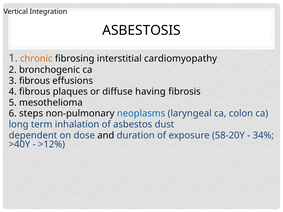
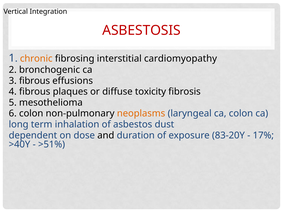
ASBESTOSIS colour: black -> red (141, 30)
having: having -> toxicity (151, 92)
6 steps: steps -> colon (31, 114)
neoplasms colour: blue -> orange (141, 114)
58-20Y: 58-20Y -> 83-20Y (228, 136)
34%: 34% -> 17% (263, 136)
>12%: >12% -> >51% (52, 145)
